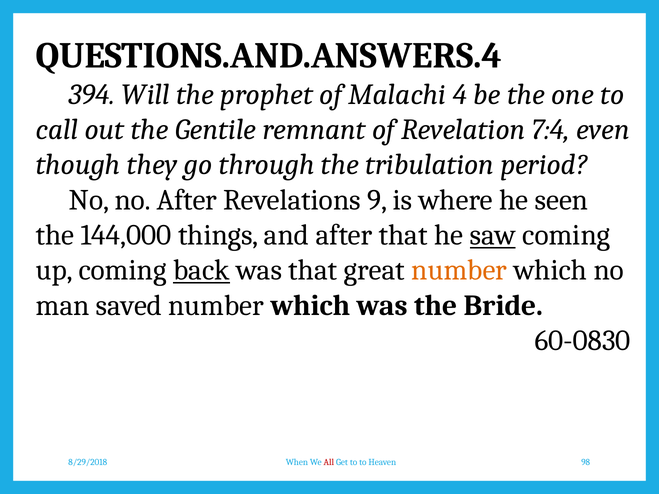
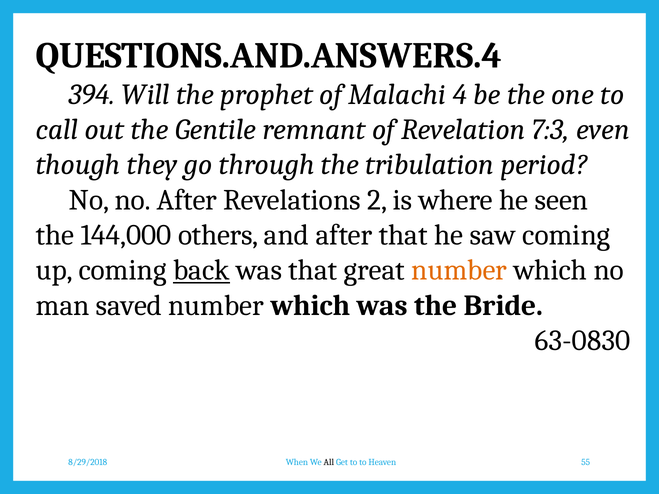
7:4: 7:4 -> 7:3 (551, 130)
9: 9 -> 2 (377, 200)
things: things -> others (218, 235)
saw underline: present -> none (493, 235)
60-0830: 60-0830 -> 63-0830 (582, 341)
All colour: red -> black (329, 462)
98: 98 -> 55 (586, 462)
